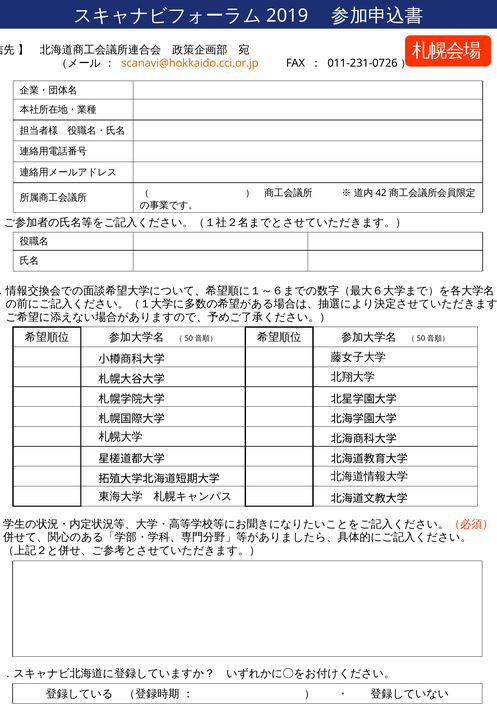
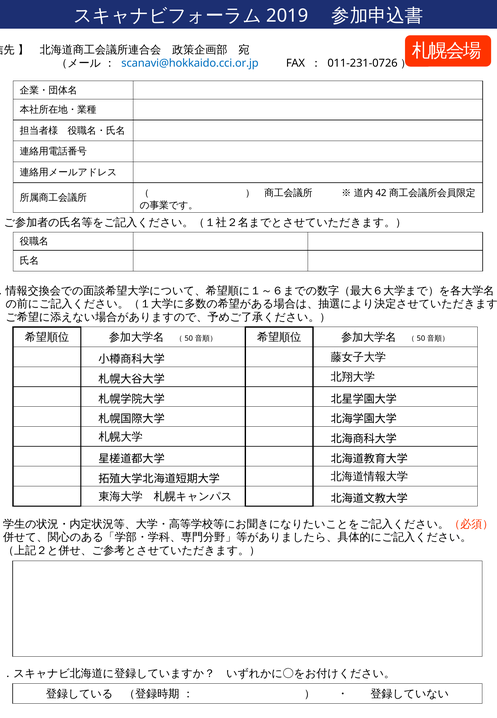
scanavi@hokkaido.cci.or.jp colour: orange -> blue (190, 63)
